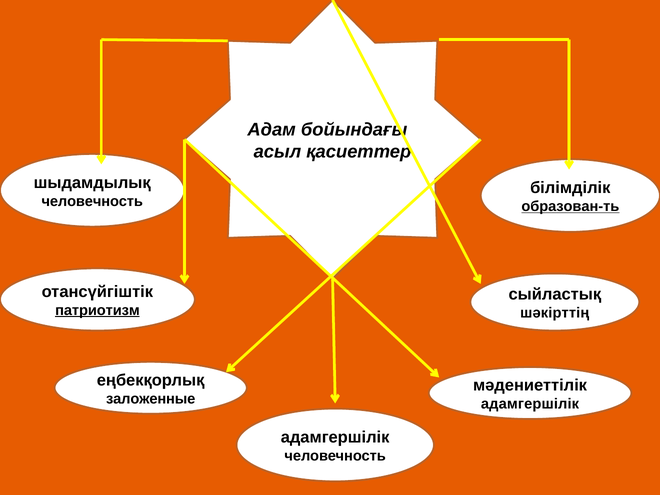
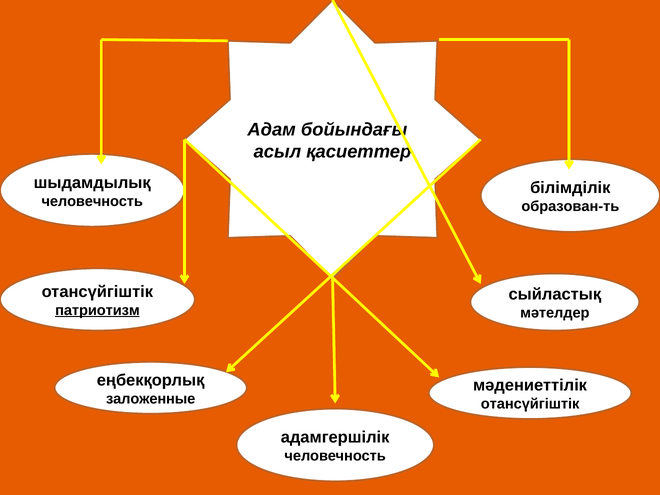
образован-ть underline: present -> none (570, 206)
шәкірттің: шәкірттің -> мәтелдер (555, 313)
адамгершілік: адамгершілік -> отансүйгіштік (530, 404)
